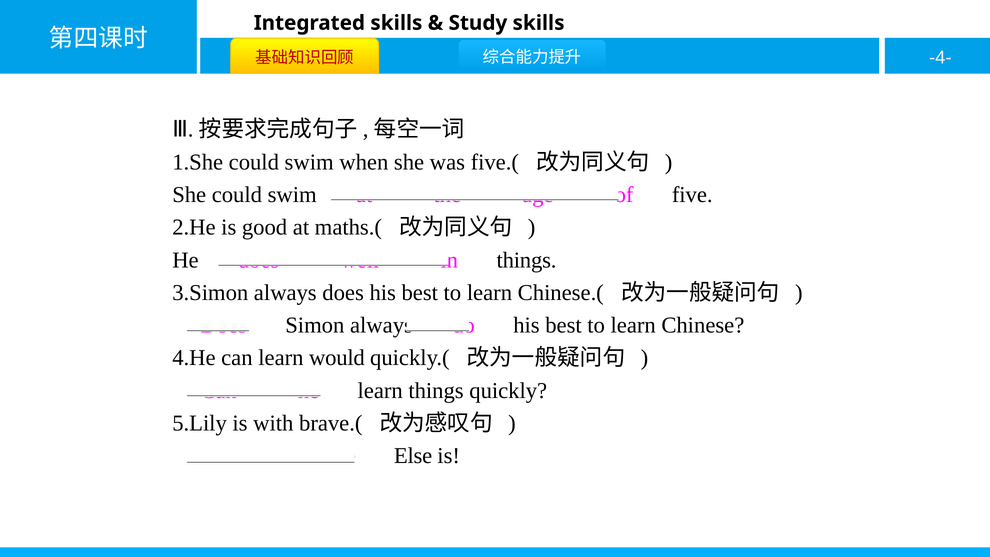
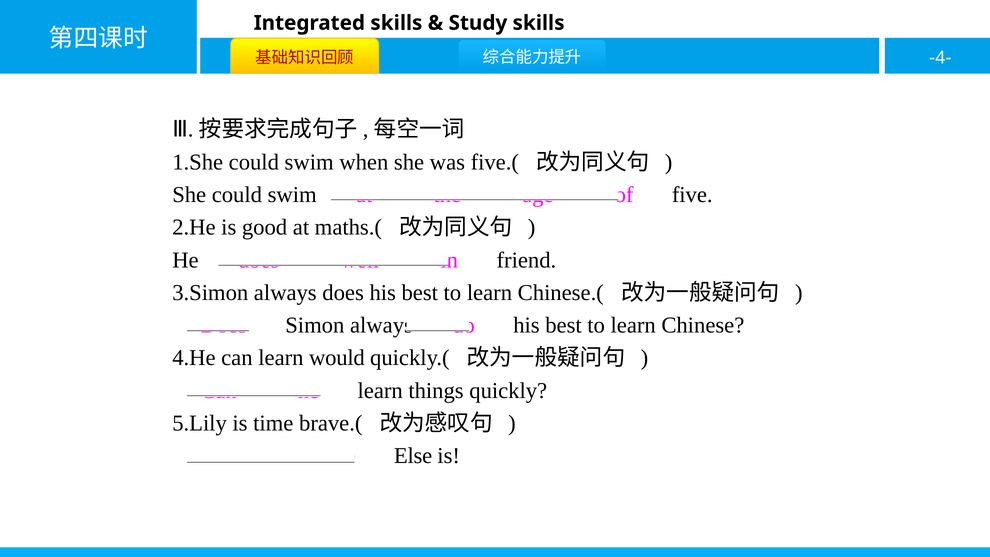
things: things -> friend (526, 260)
with: with -> time (273, 423)
